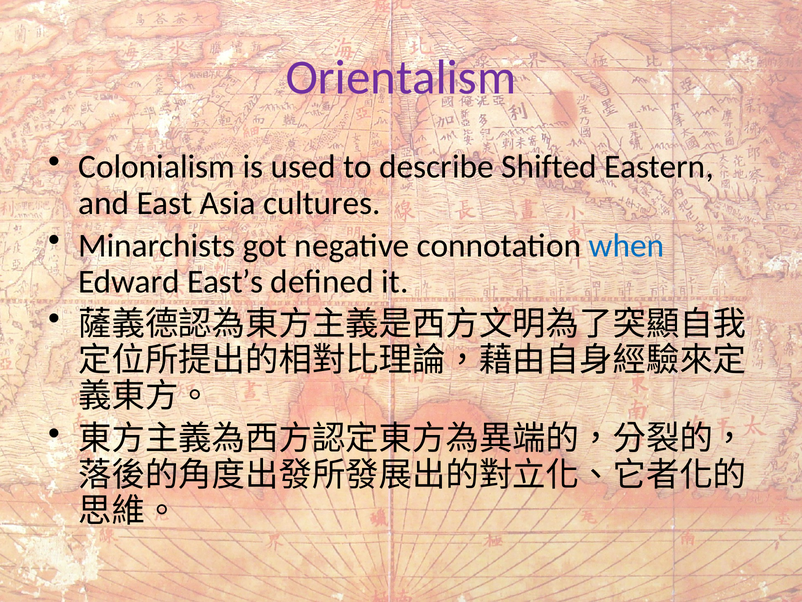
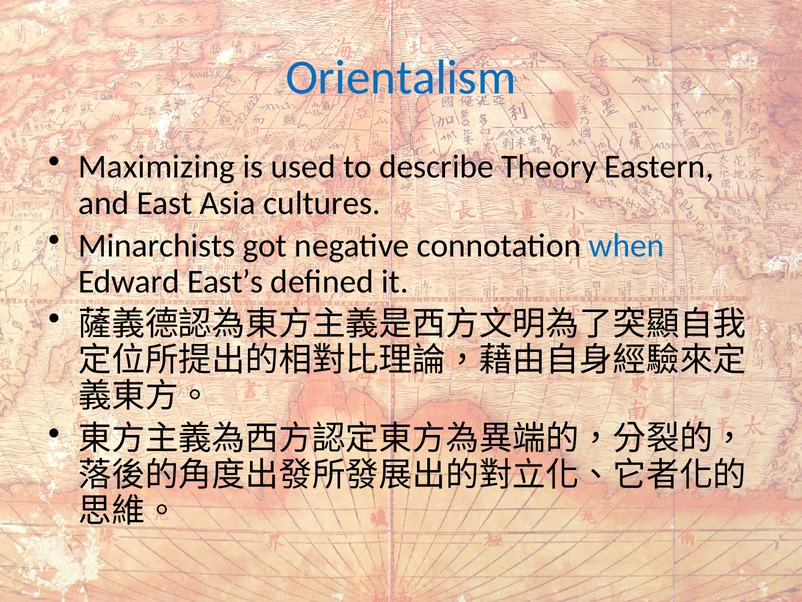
Orientalism colour: purple -> blue (401, 78)
Colonialism: Colonialism -> Maximizing (157, 167)
Shifted: Shifted -> Theory (549, 167)
